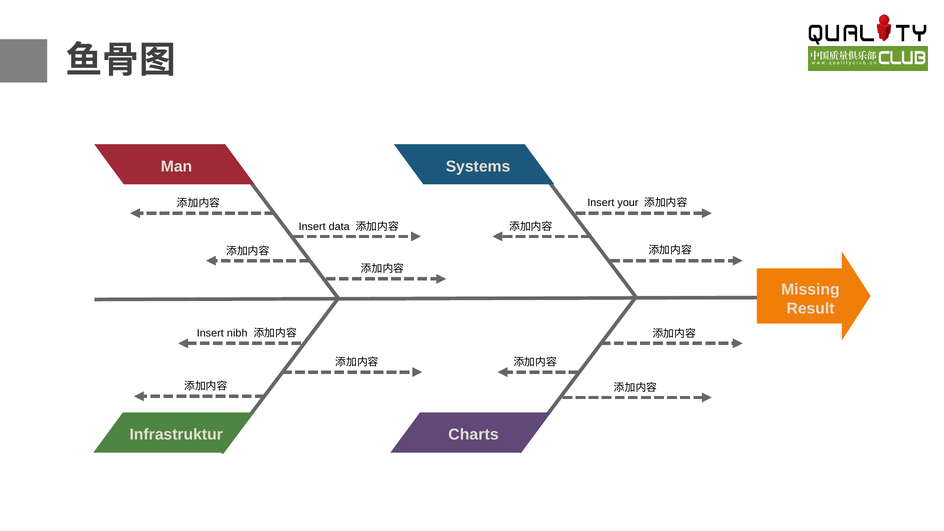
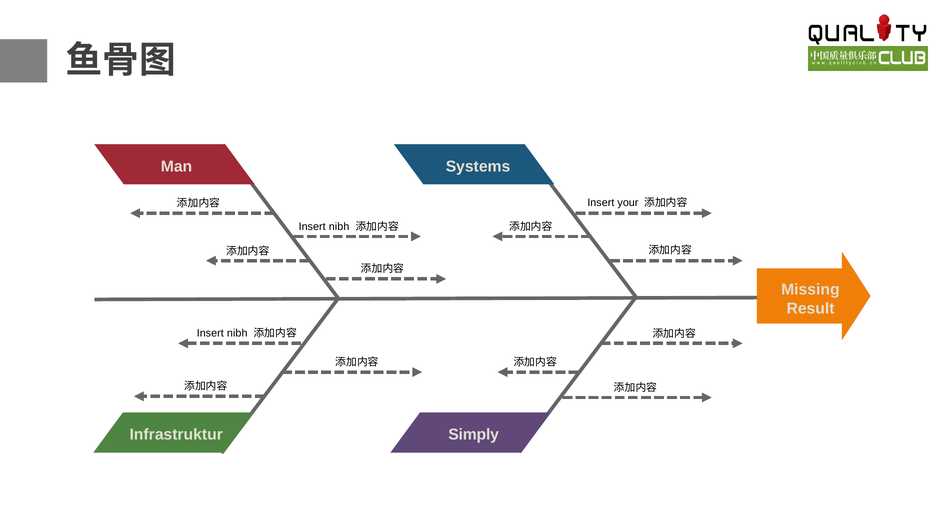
data: data -> nibh (339, 227)
Charts: Charts -> Simply (474, 435)
